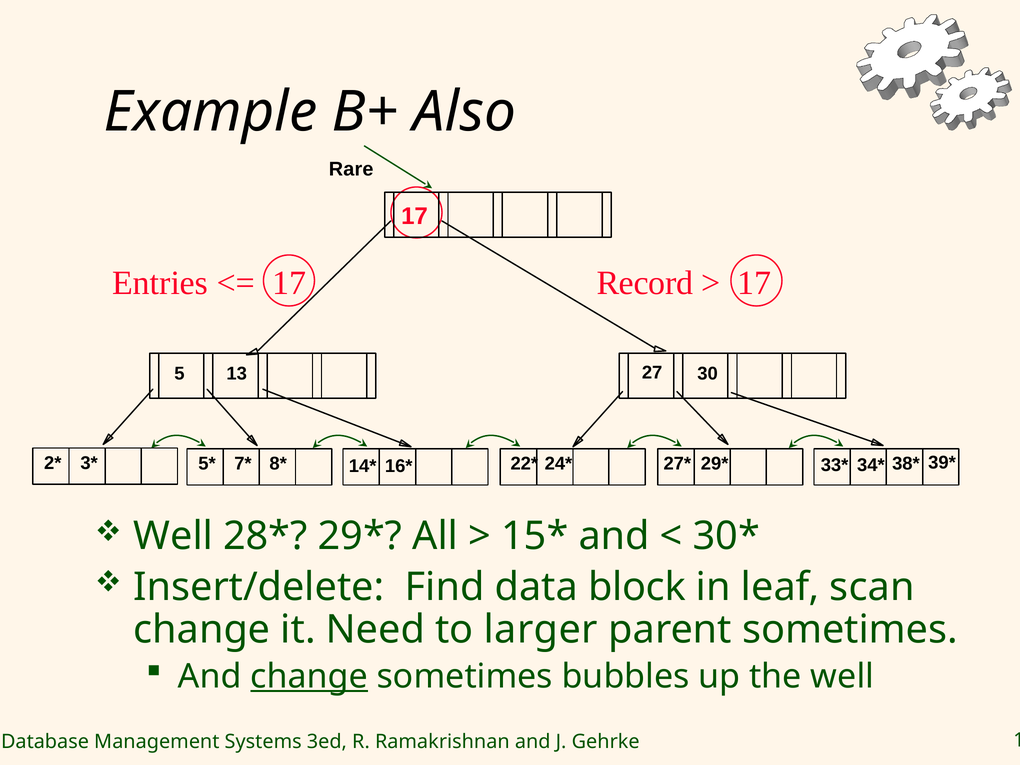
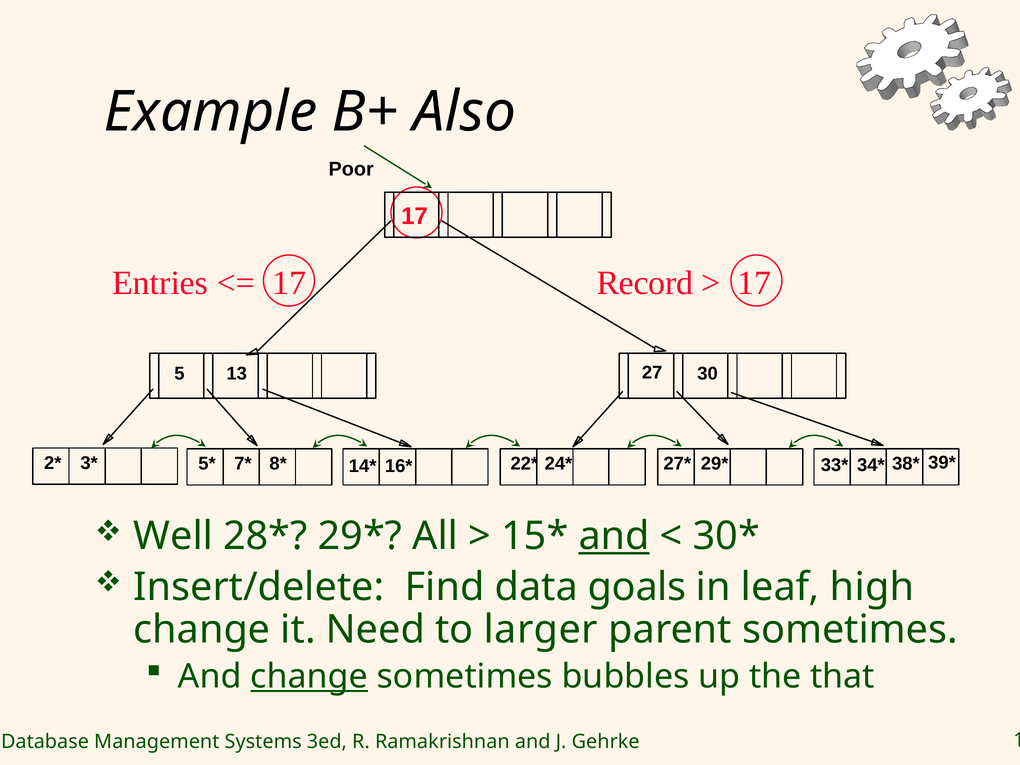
Rare: Rare -> Poor (351, 169)
and underline: none -> present (614, 536)
block: block -> goals (637, 587)
scan: scan -> high (872, 587)
the well: well -> that (842, 676)
